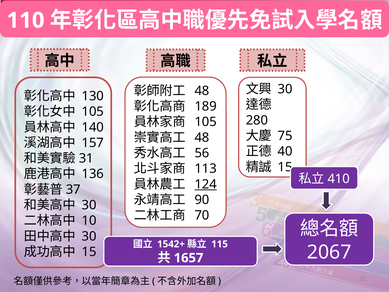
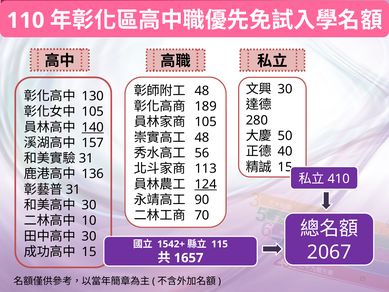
140 underline: none -> present (93, 127)
75: 75 -> 50 (285, 136)
37: 37 -> 31 (73, 189)
